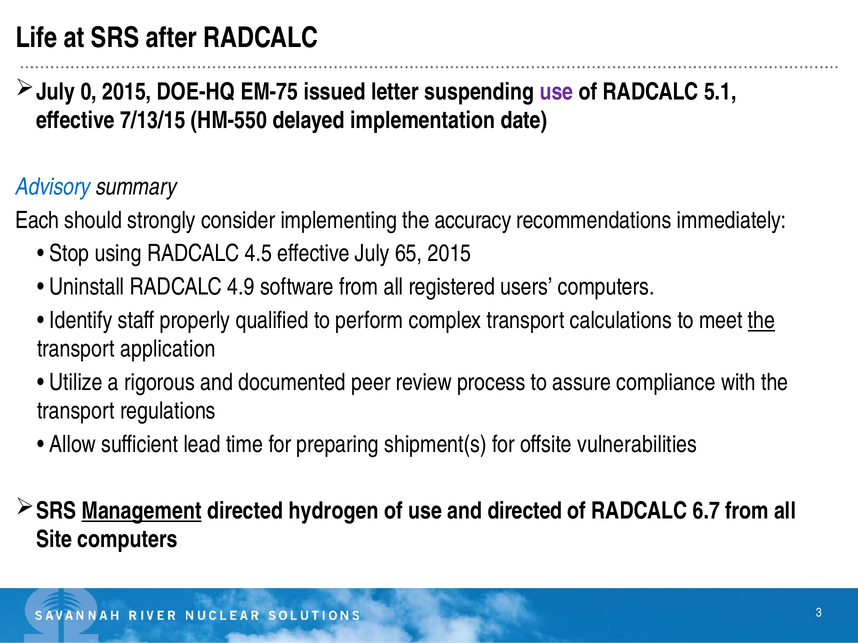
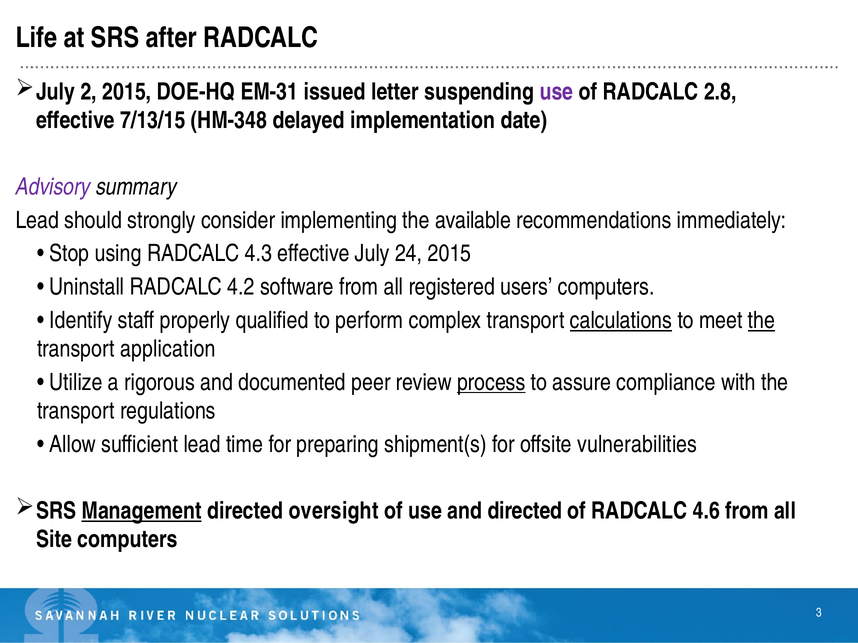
0: 0 -> 2 (89, 92)
EM-75: EM-75 -> EM-31 (269, 92)
5.1: 5.1 -> 2.8 (720, 92)
HM-550: HM-550 -> HM-348 (229, 120)
Advisory colour: blue -> purple (53, 187)
Each: Each -> Lead (37, 220)
accuracy: accuracy -> available (473, 220)
4.5: 4.5 -> 4.3 (258, 254)
65: 65 -> 24 (409, 254)
4.9: 4.9 -> 4.2 (241, 287)
calculations underline: none -> present (621, 321)
process underline: none -> present (491, 383)
hydrogen: hydrogen -> oversight (334, 511)
6.7: 6.7 -> 4.6 (706, 511)
